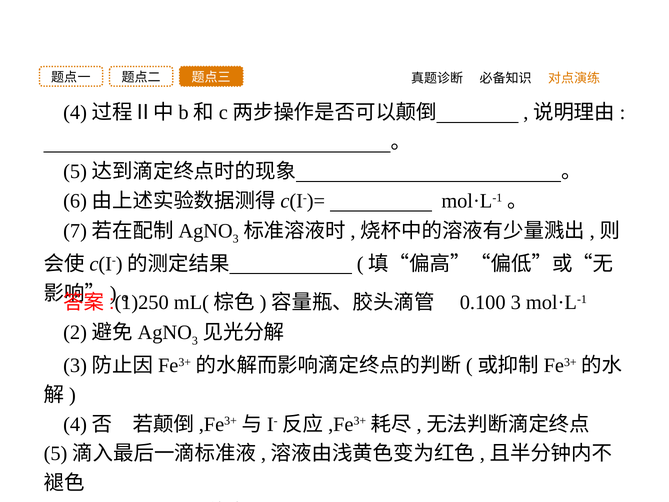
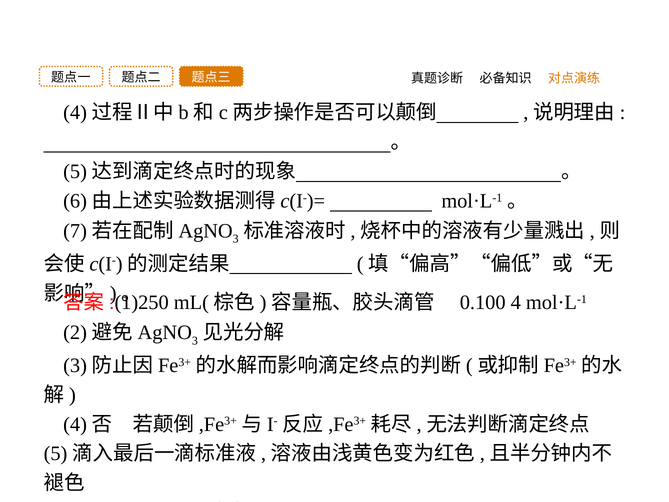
0.100 3: 3 -> 4 (516, 302)
